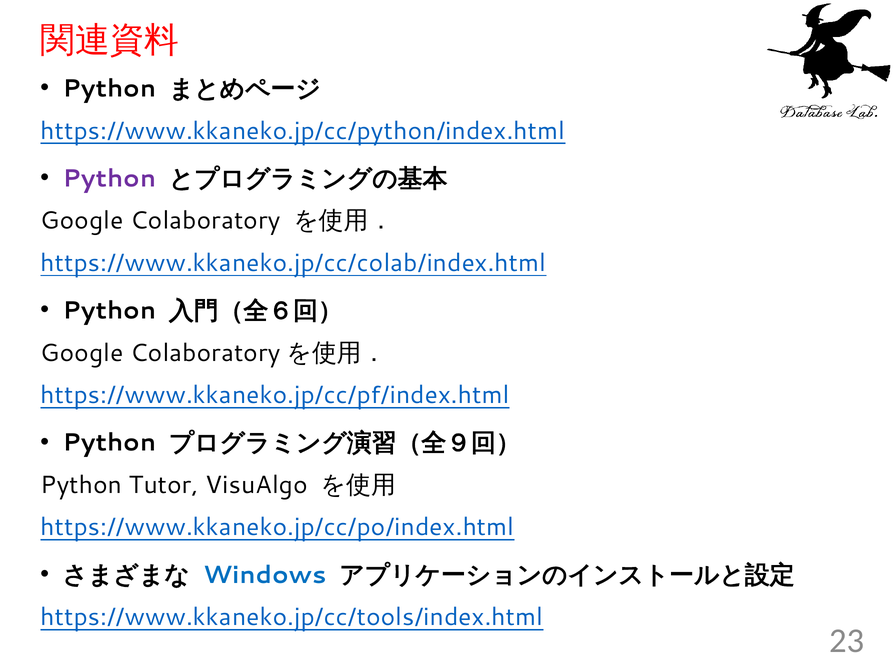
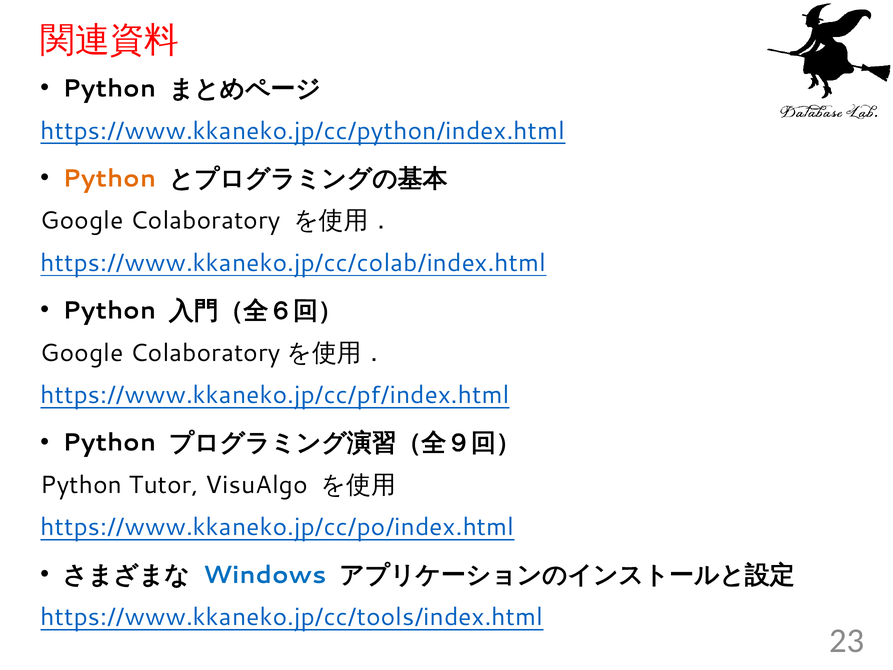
Python colour: purple -> orange (109, 178)
